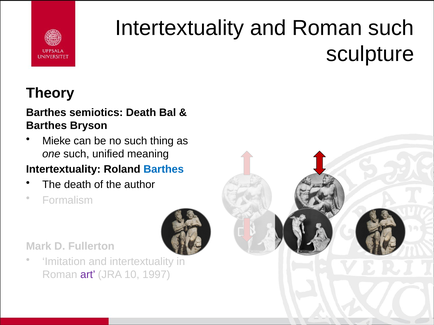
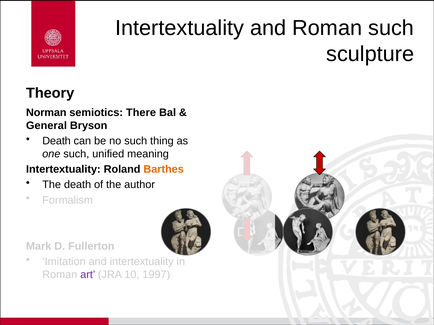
Barthes: Barthes -> Norman (46, 113)
semiotics Death: Death -> There (141, 113)
Barthes: Barthes -> General (46, 126)
Mieke: Mieke -> Death (57, 141)
Barthes colour: blue -> orange (164, 170)
